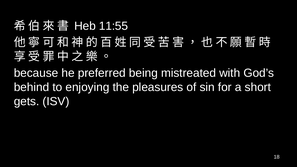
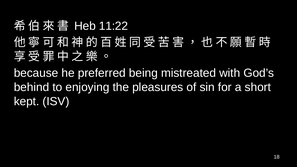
11:55: 11:55 -> 11:22 (113, 26)
gets: gets -> kept (27, 101)
